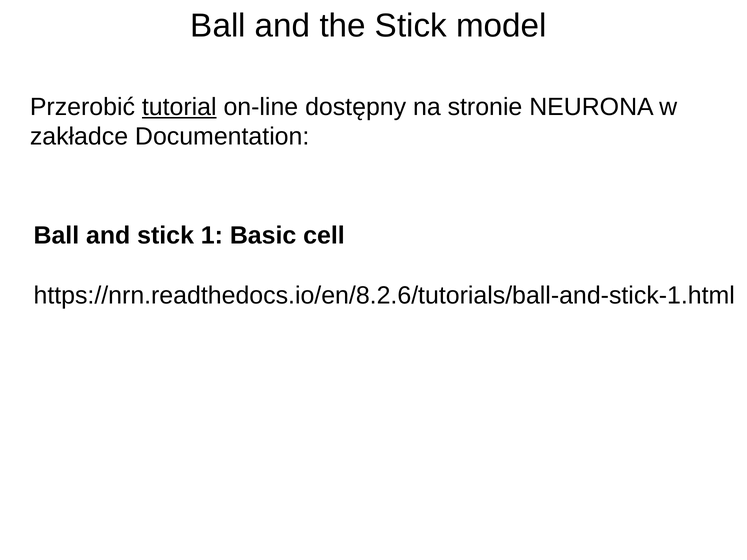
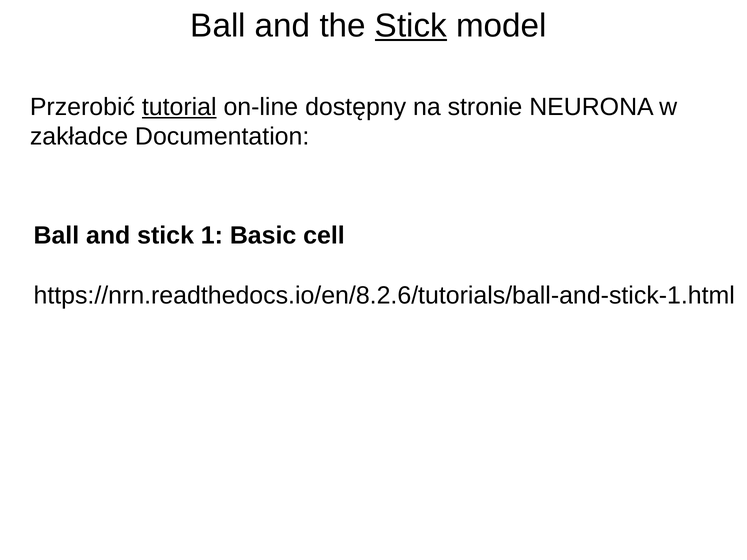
Stick underline: none -> present (411, 26)
